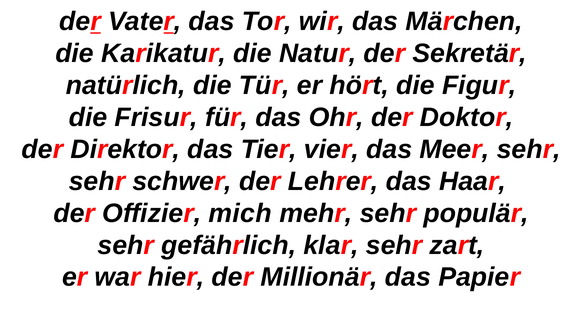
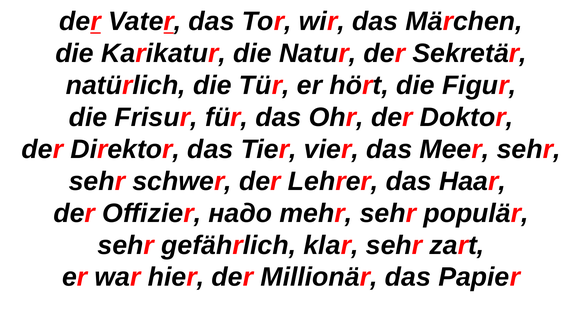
mich: mich -> надо (240, 214)
